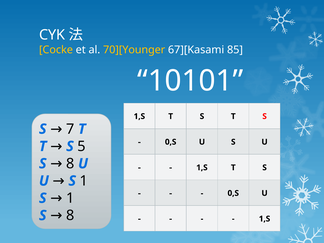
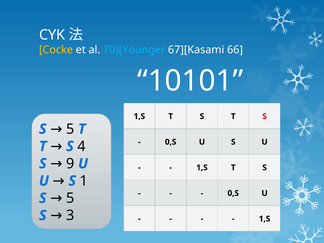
70][Younger colour: yellow -> light blue (134, 50)
85: 85 -> 66 (235, 50)
7: 7 -> 5 (70, 129)
5: 5 -> 4 (82, 146)
8: 8 -> 9 (70, 164)
1: 1 -> 5 (70, 198)
8: 8 -> 3 (70, 215)
